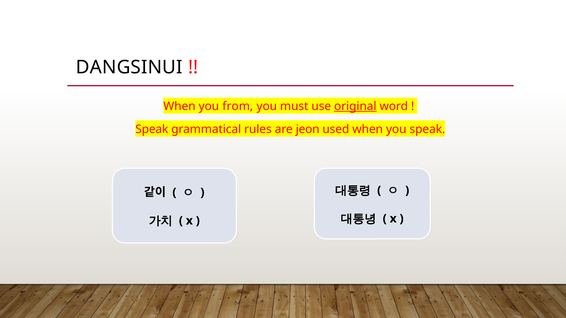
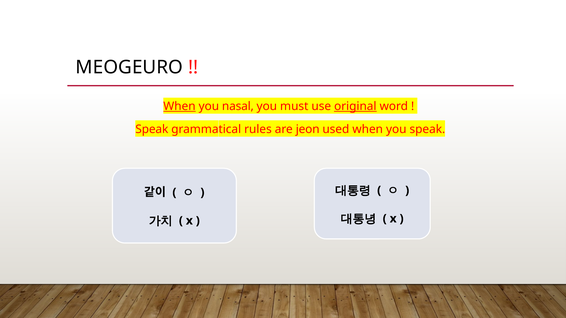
DANGSINUI: DANGSINUI -> MEOGEURO (129, 67)
When underline: none -> present (179, 106)
from: from -> nasal (238, 106)
